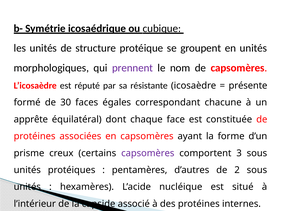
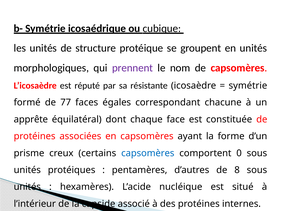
présente: présente -> symétrie (248, 86)
30: 30 -> 77 (66, 102)
capsomères colour: purple -> blue (148, 153)
3: 3 -> 0 (239, 153)
2: 2 -> 8 (237, 170)
